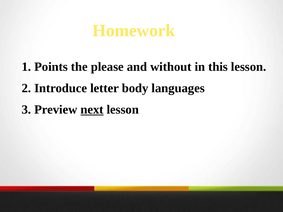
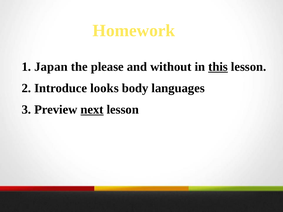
Points: Points -> Japan (51, 67)
this underline: none -> present (218, 67)
letter: letter -> looks (105, 88)
